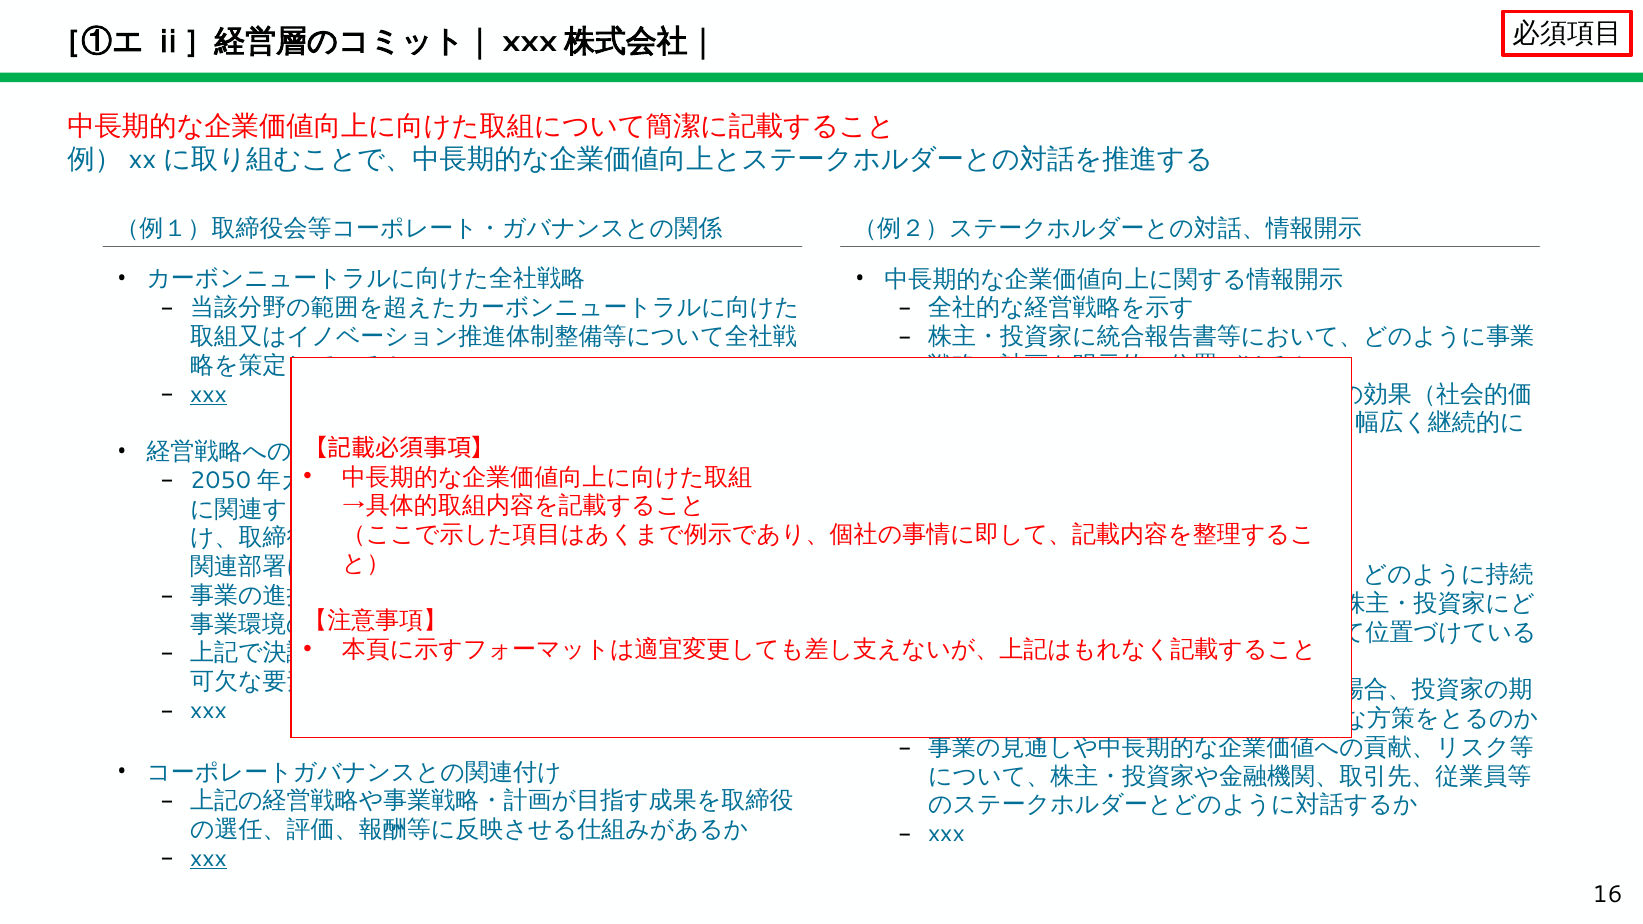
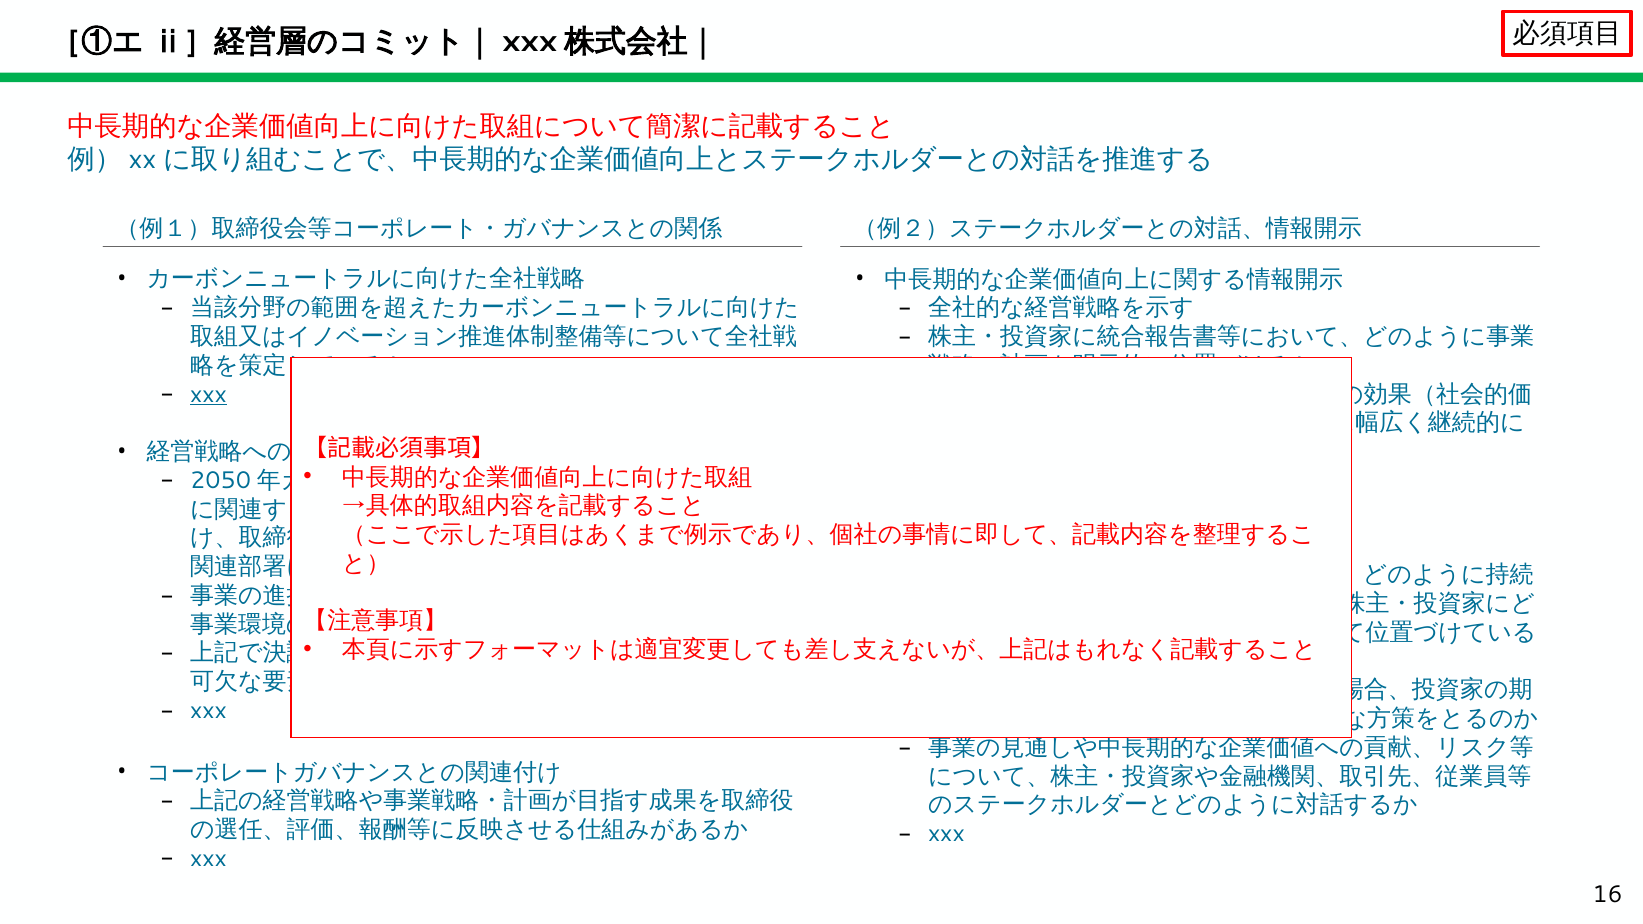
xxx underline: present -> none (209, 859)
